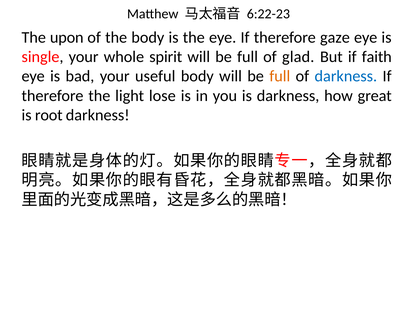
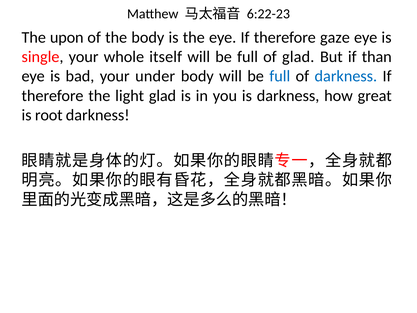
spirit: spirit -> itself (166, 57)
faith: faith -> than (377, 57)
useful: useful -> under (155, 76)
full colour: orange -> blue (280, 76)
light lose: lose -> glad (162, 96)
